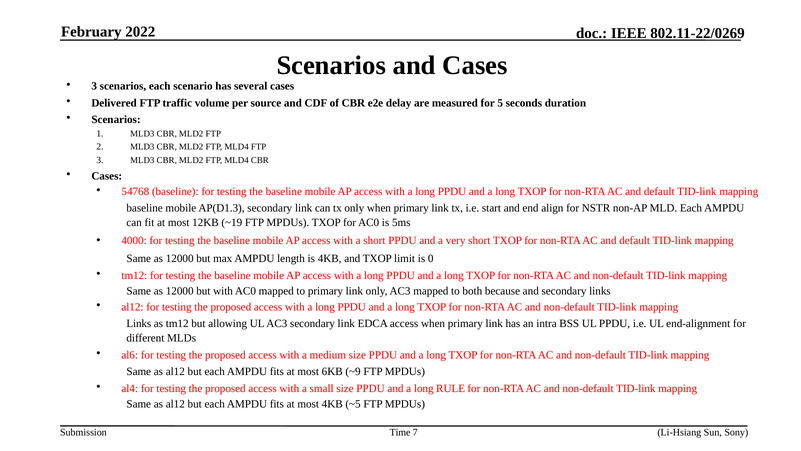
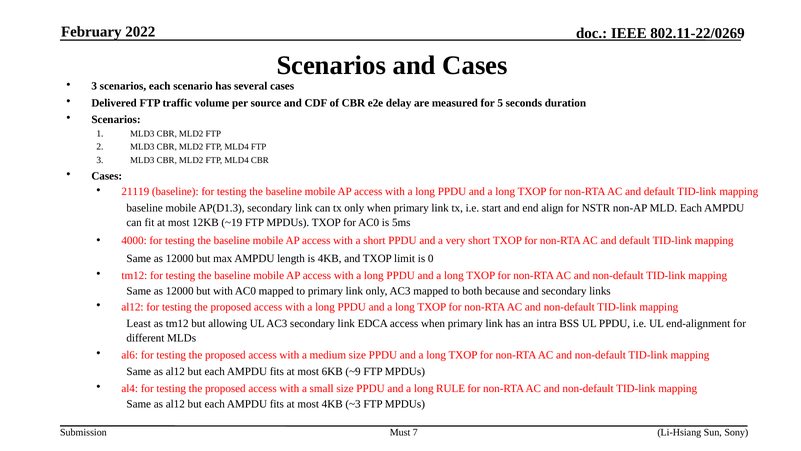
54768: 54768 -> 21119 (135, 192)
Links: Links -> Least (139, 323)
~5: ~5 -> ~3 (353, 404)
Time: Time -> Must (400, 432)
